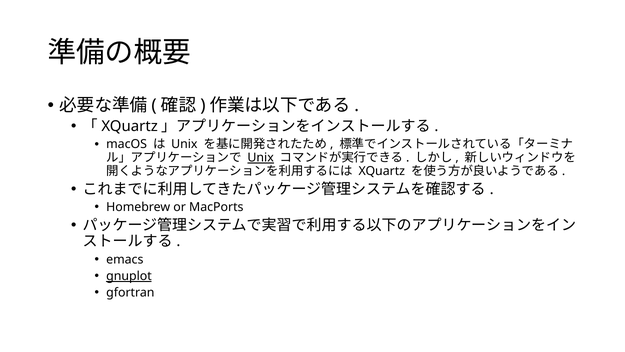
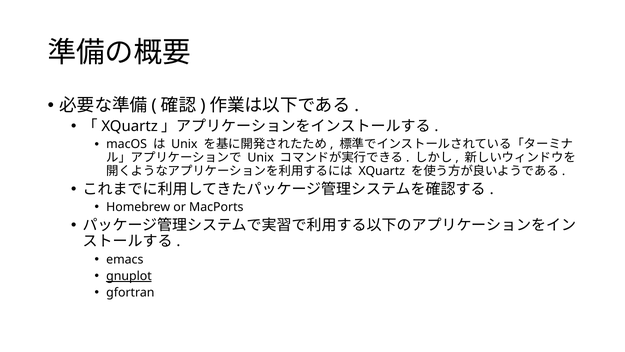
Unix underline: present -> none (261, 158)
